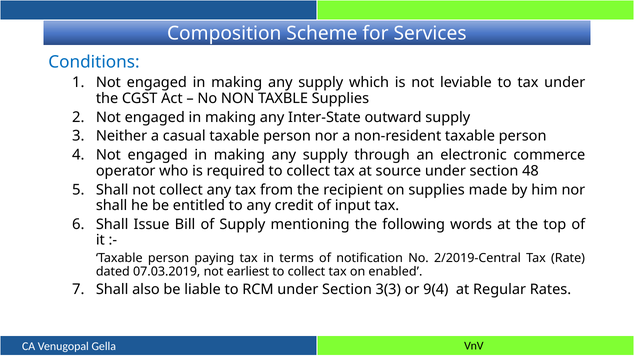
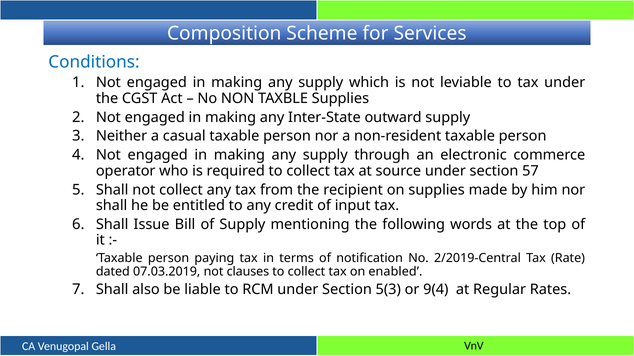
48: 48 -> 57 (530, 171)
earliest: earliest -> clauses (248, 272)
3(3: 3(3 -> 5(3 (388, 290)
